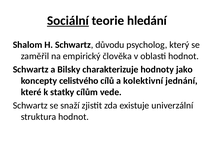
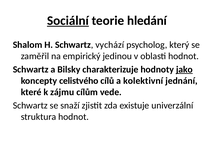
důvodu: důvodu -> vychází (110, 45)
člověka: člověka -> jedinou (117, 56)
jako underline: none -> present (184, 70)
statky: statky -> zájmu (62, 92)
